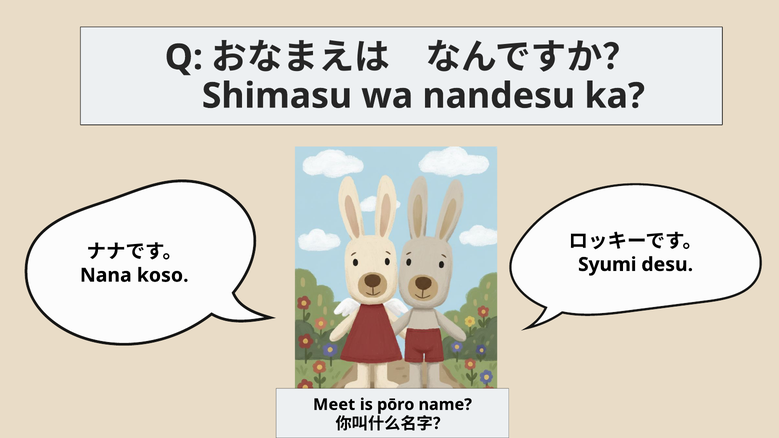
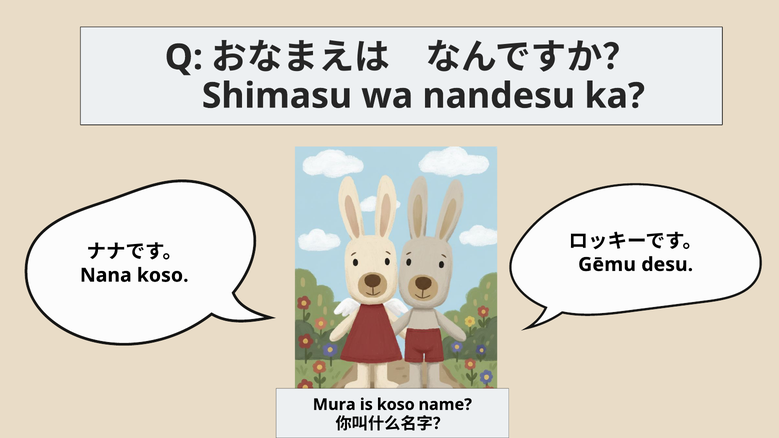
Syumi: Syumi -> Gēmu (607, 265)
Meet: Meet -> Mura (334, 405)
is pōro: pōro -> koso (396, 405)
